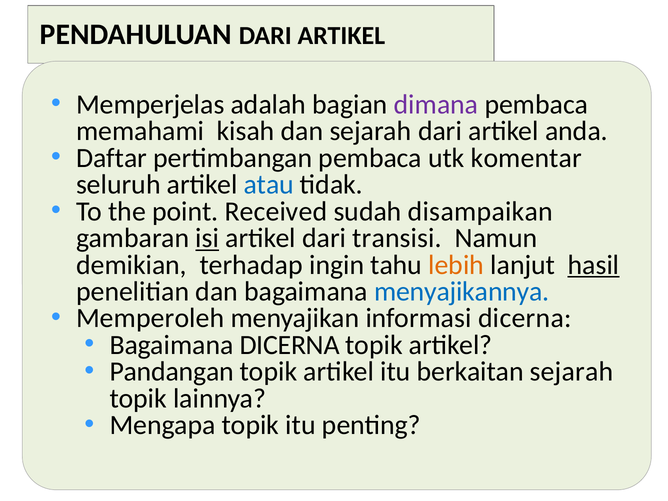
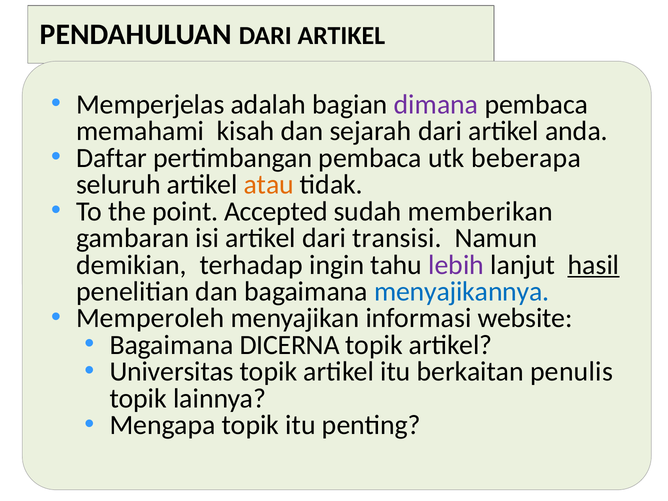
komentar: komentar -> beberapa (526, 158)
atau colour: blue -> orange (269, 185)
Received: Received -> Accepted (276, 211)
disampaikan: disampaikan -> memberikan (480, 211)
isi underline: present -> none (207, 238)
lebih colour: orange -> purple (456, 265)
informasi dicerna: dicerna -> website (525, 318)
Pandangan: Pandangan -> Universitas (172, 372)
berkaitan sejarah: sejarah -> penulis (572, 372)
